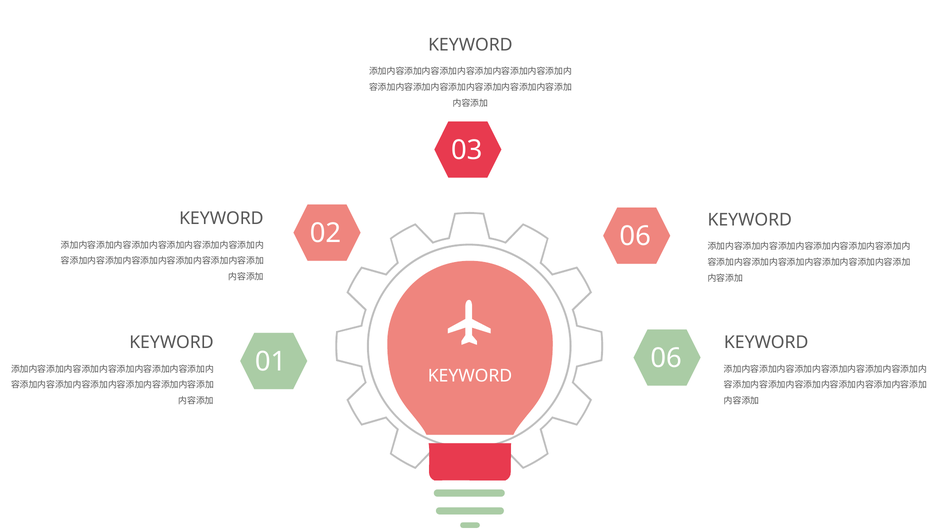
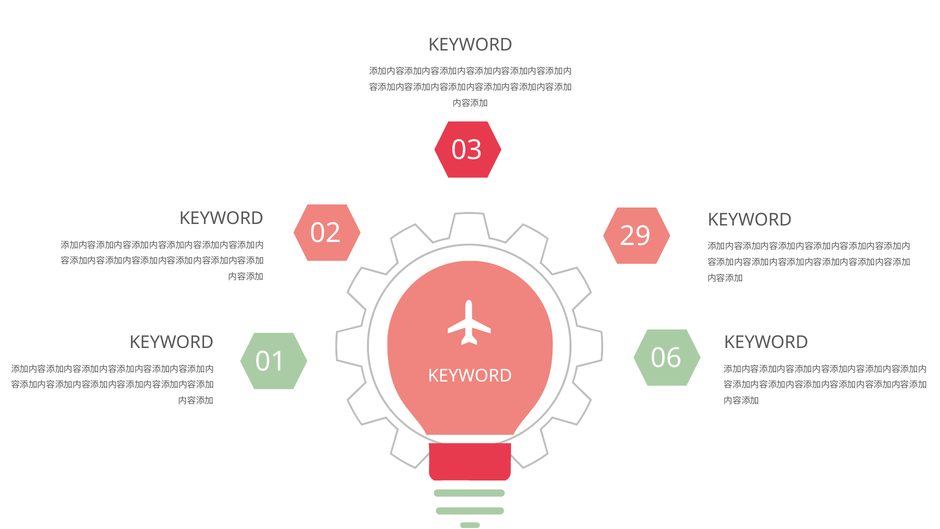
02 06: 06 -> 29 (635, 236)
